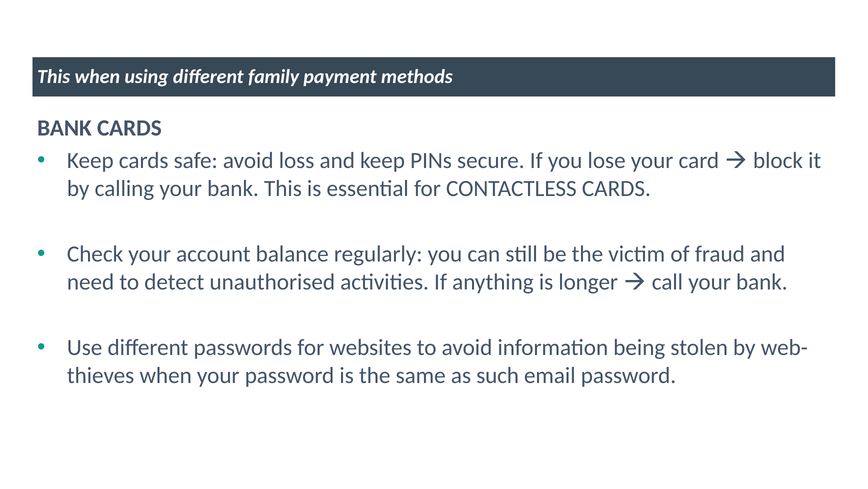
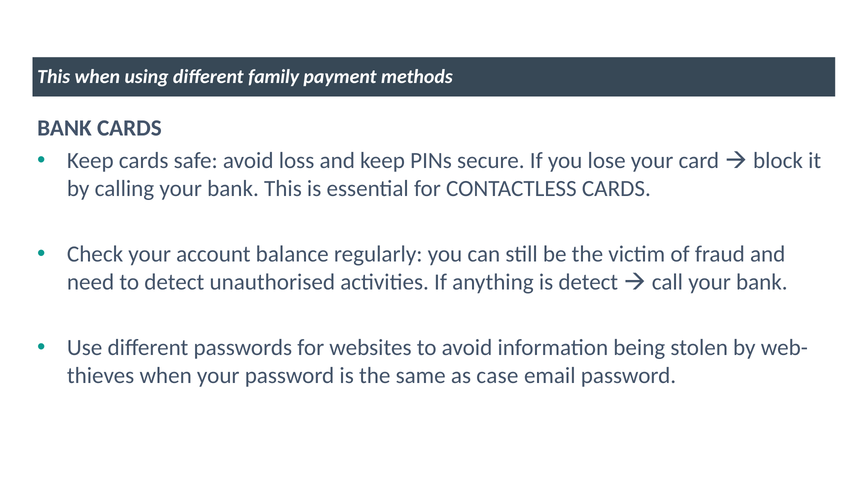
is longer: longer -> detect (588, 282)
such: such -> case (497, 375)
